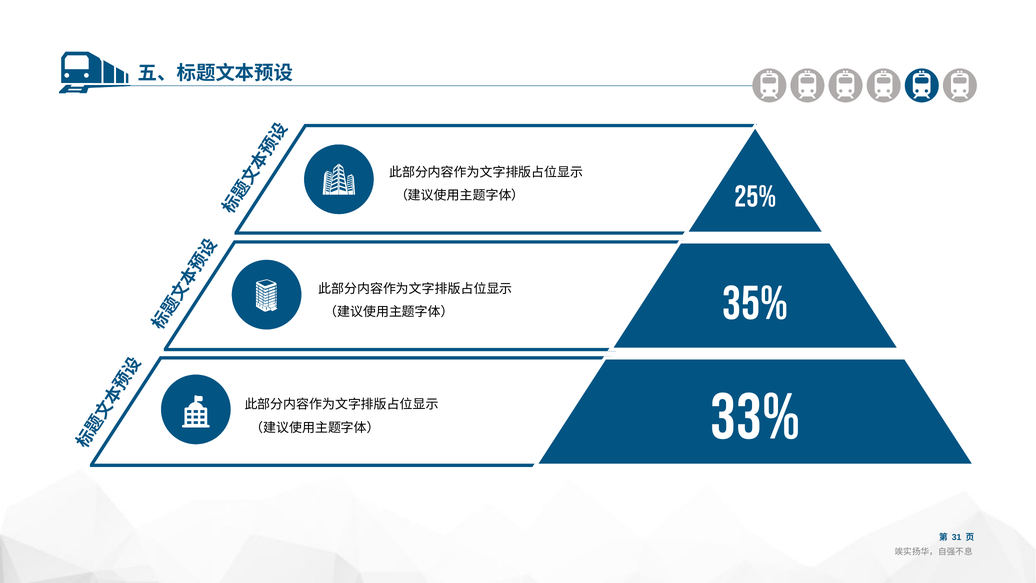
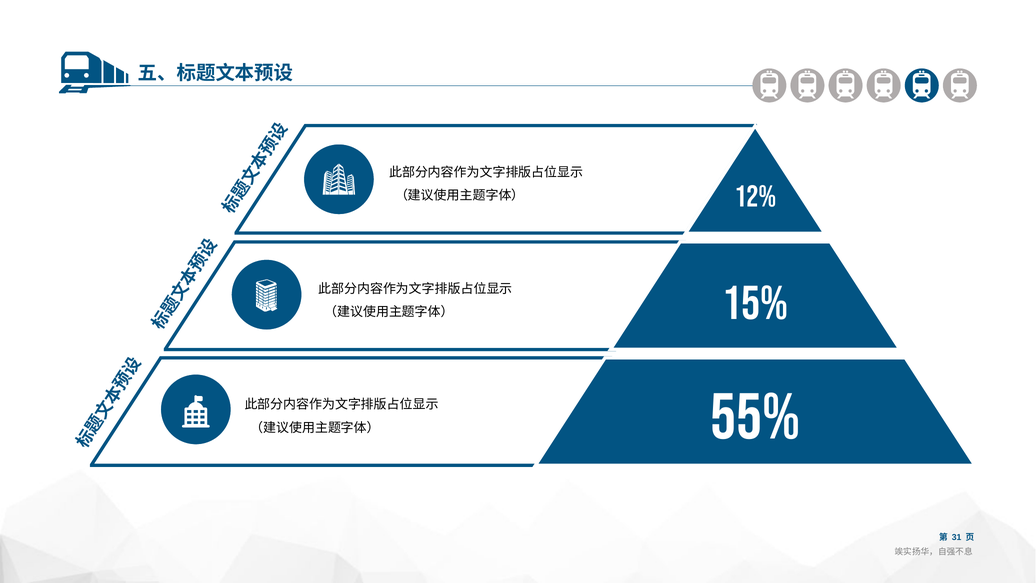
25%: 25% -> 12% (755, 196)
35%: 35% -> 15% (755, 304)
33%: 33% -> 55% (755, 417)
